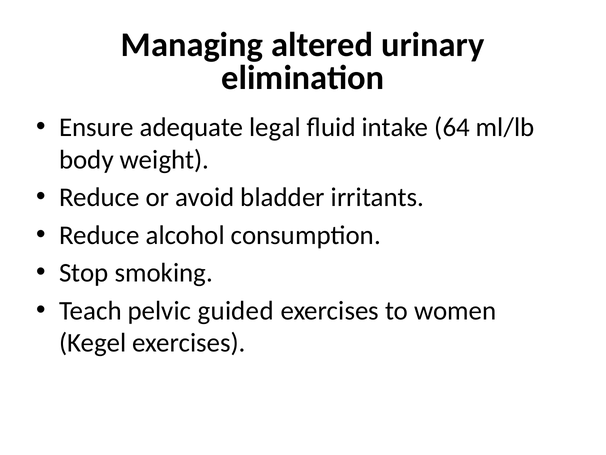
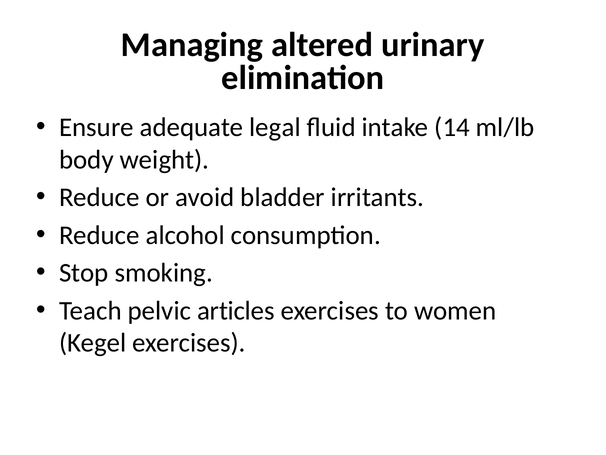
64: 64 -> 14 (452, 127)
guided: guided -> articles (236, 310)
